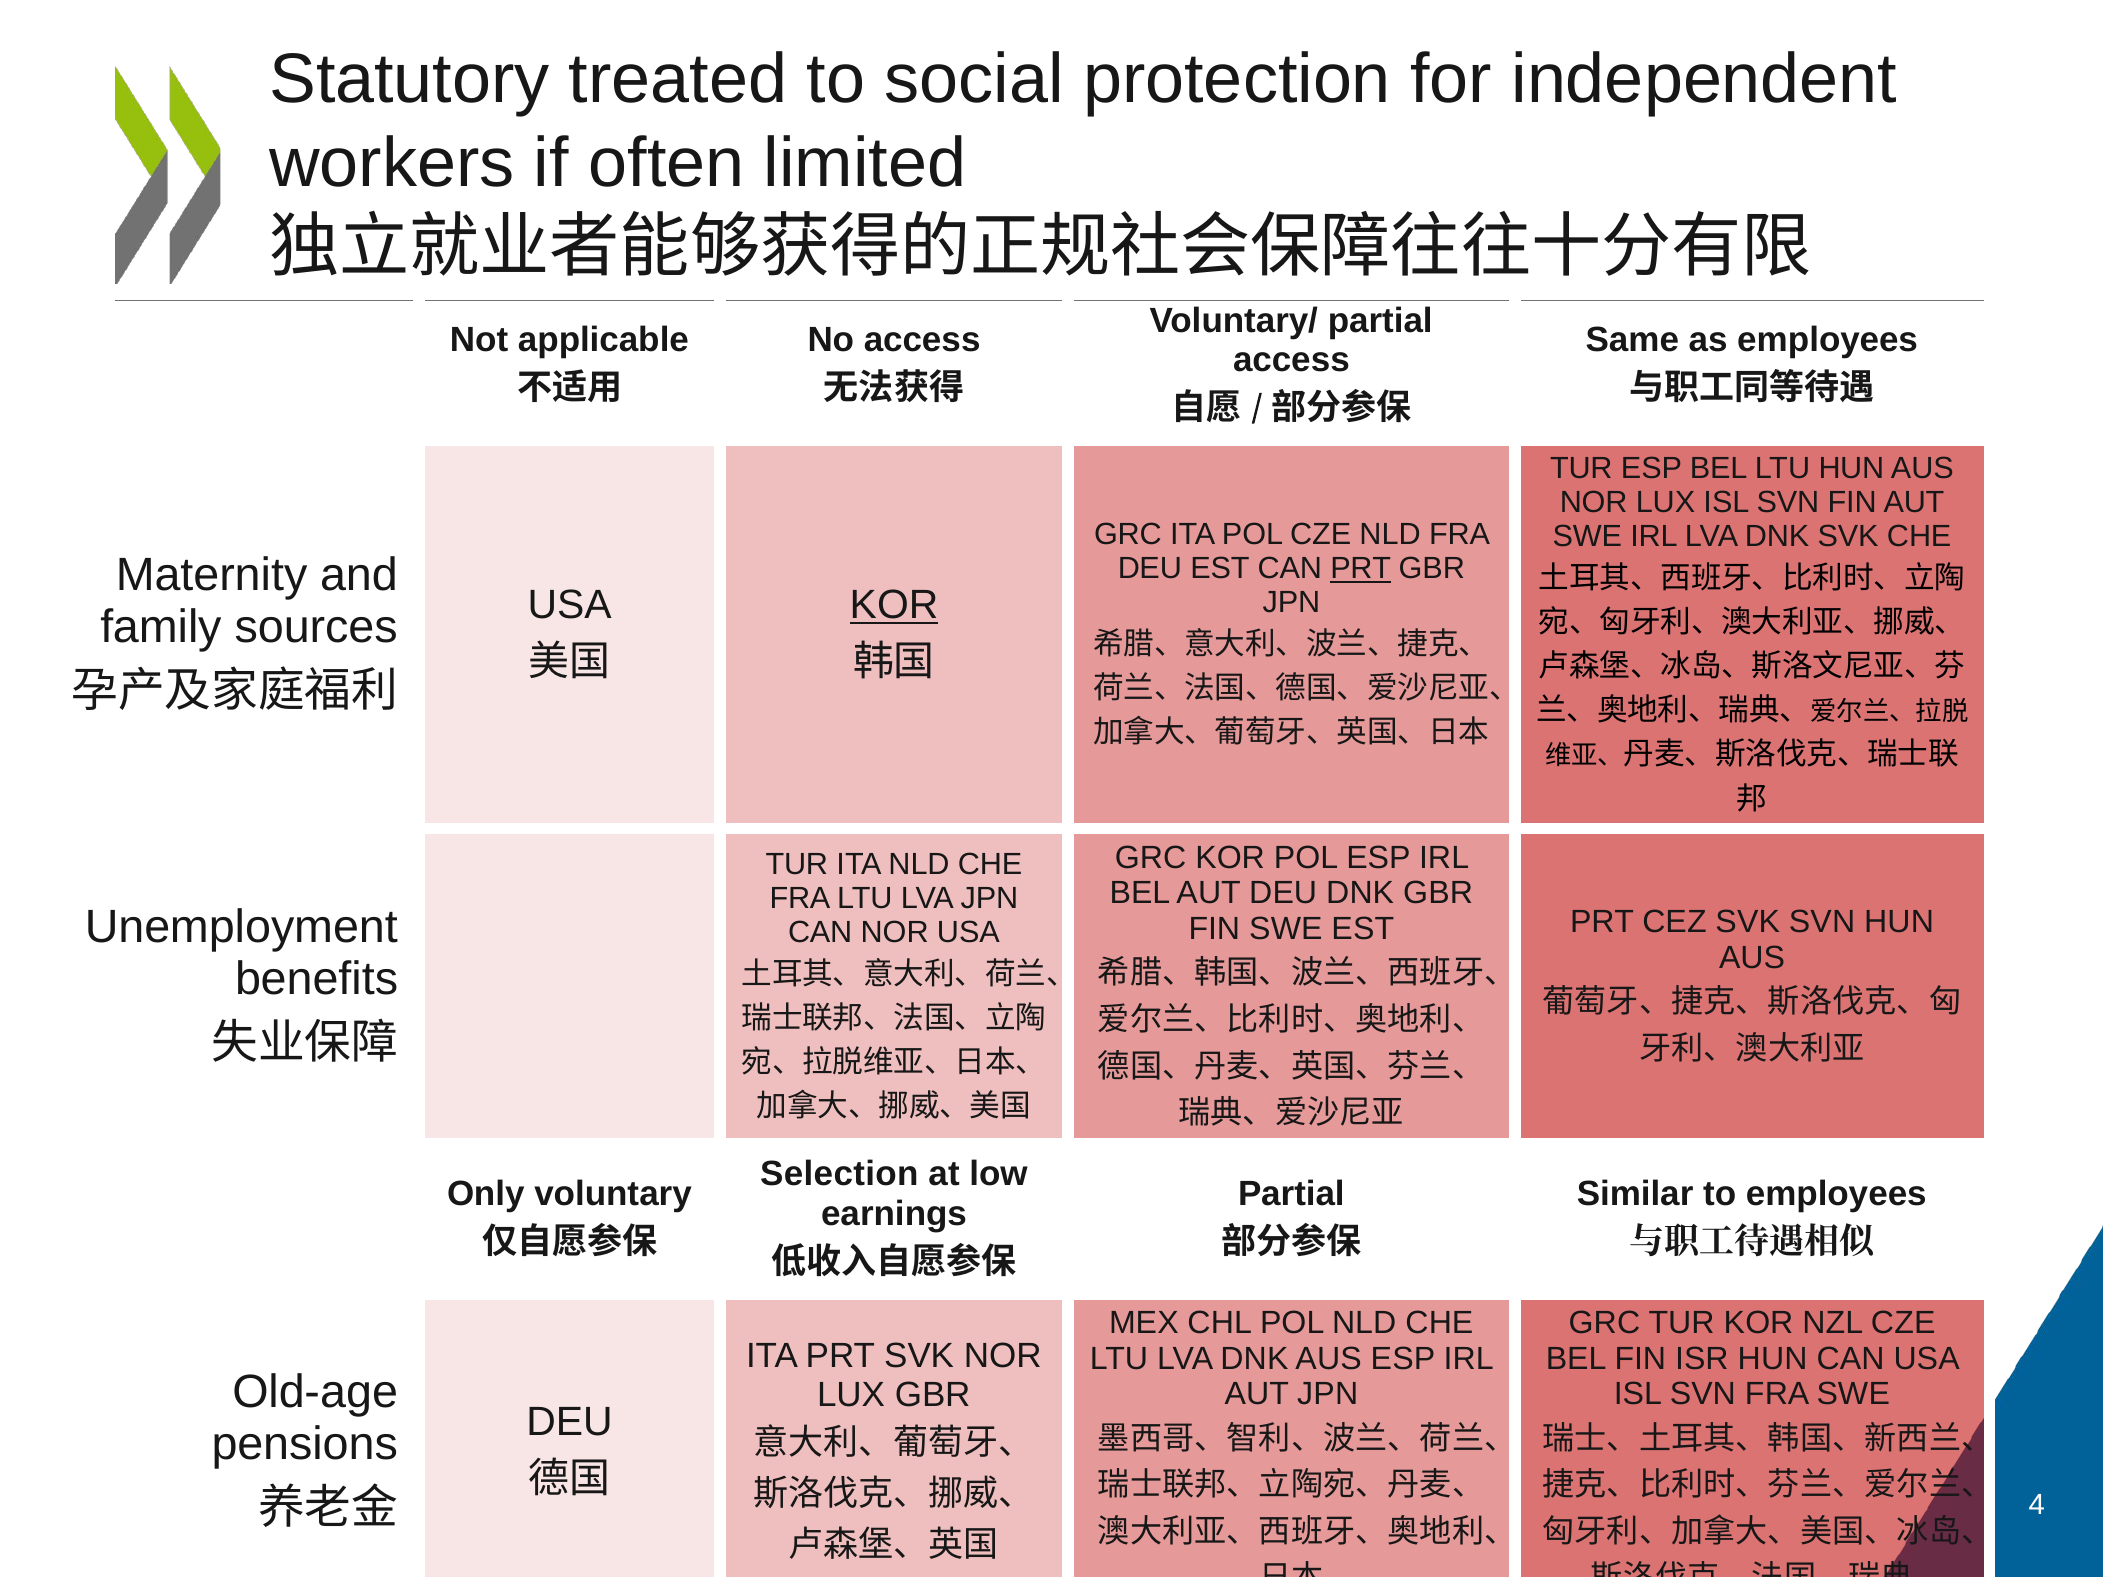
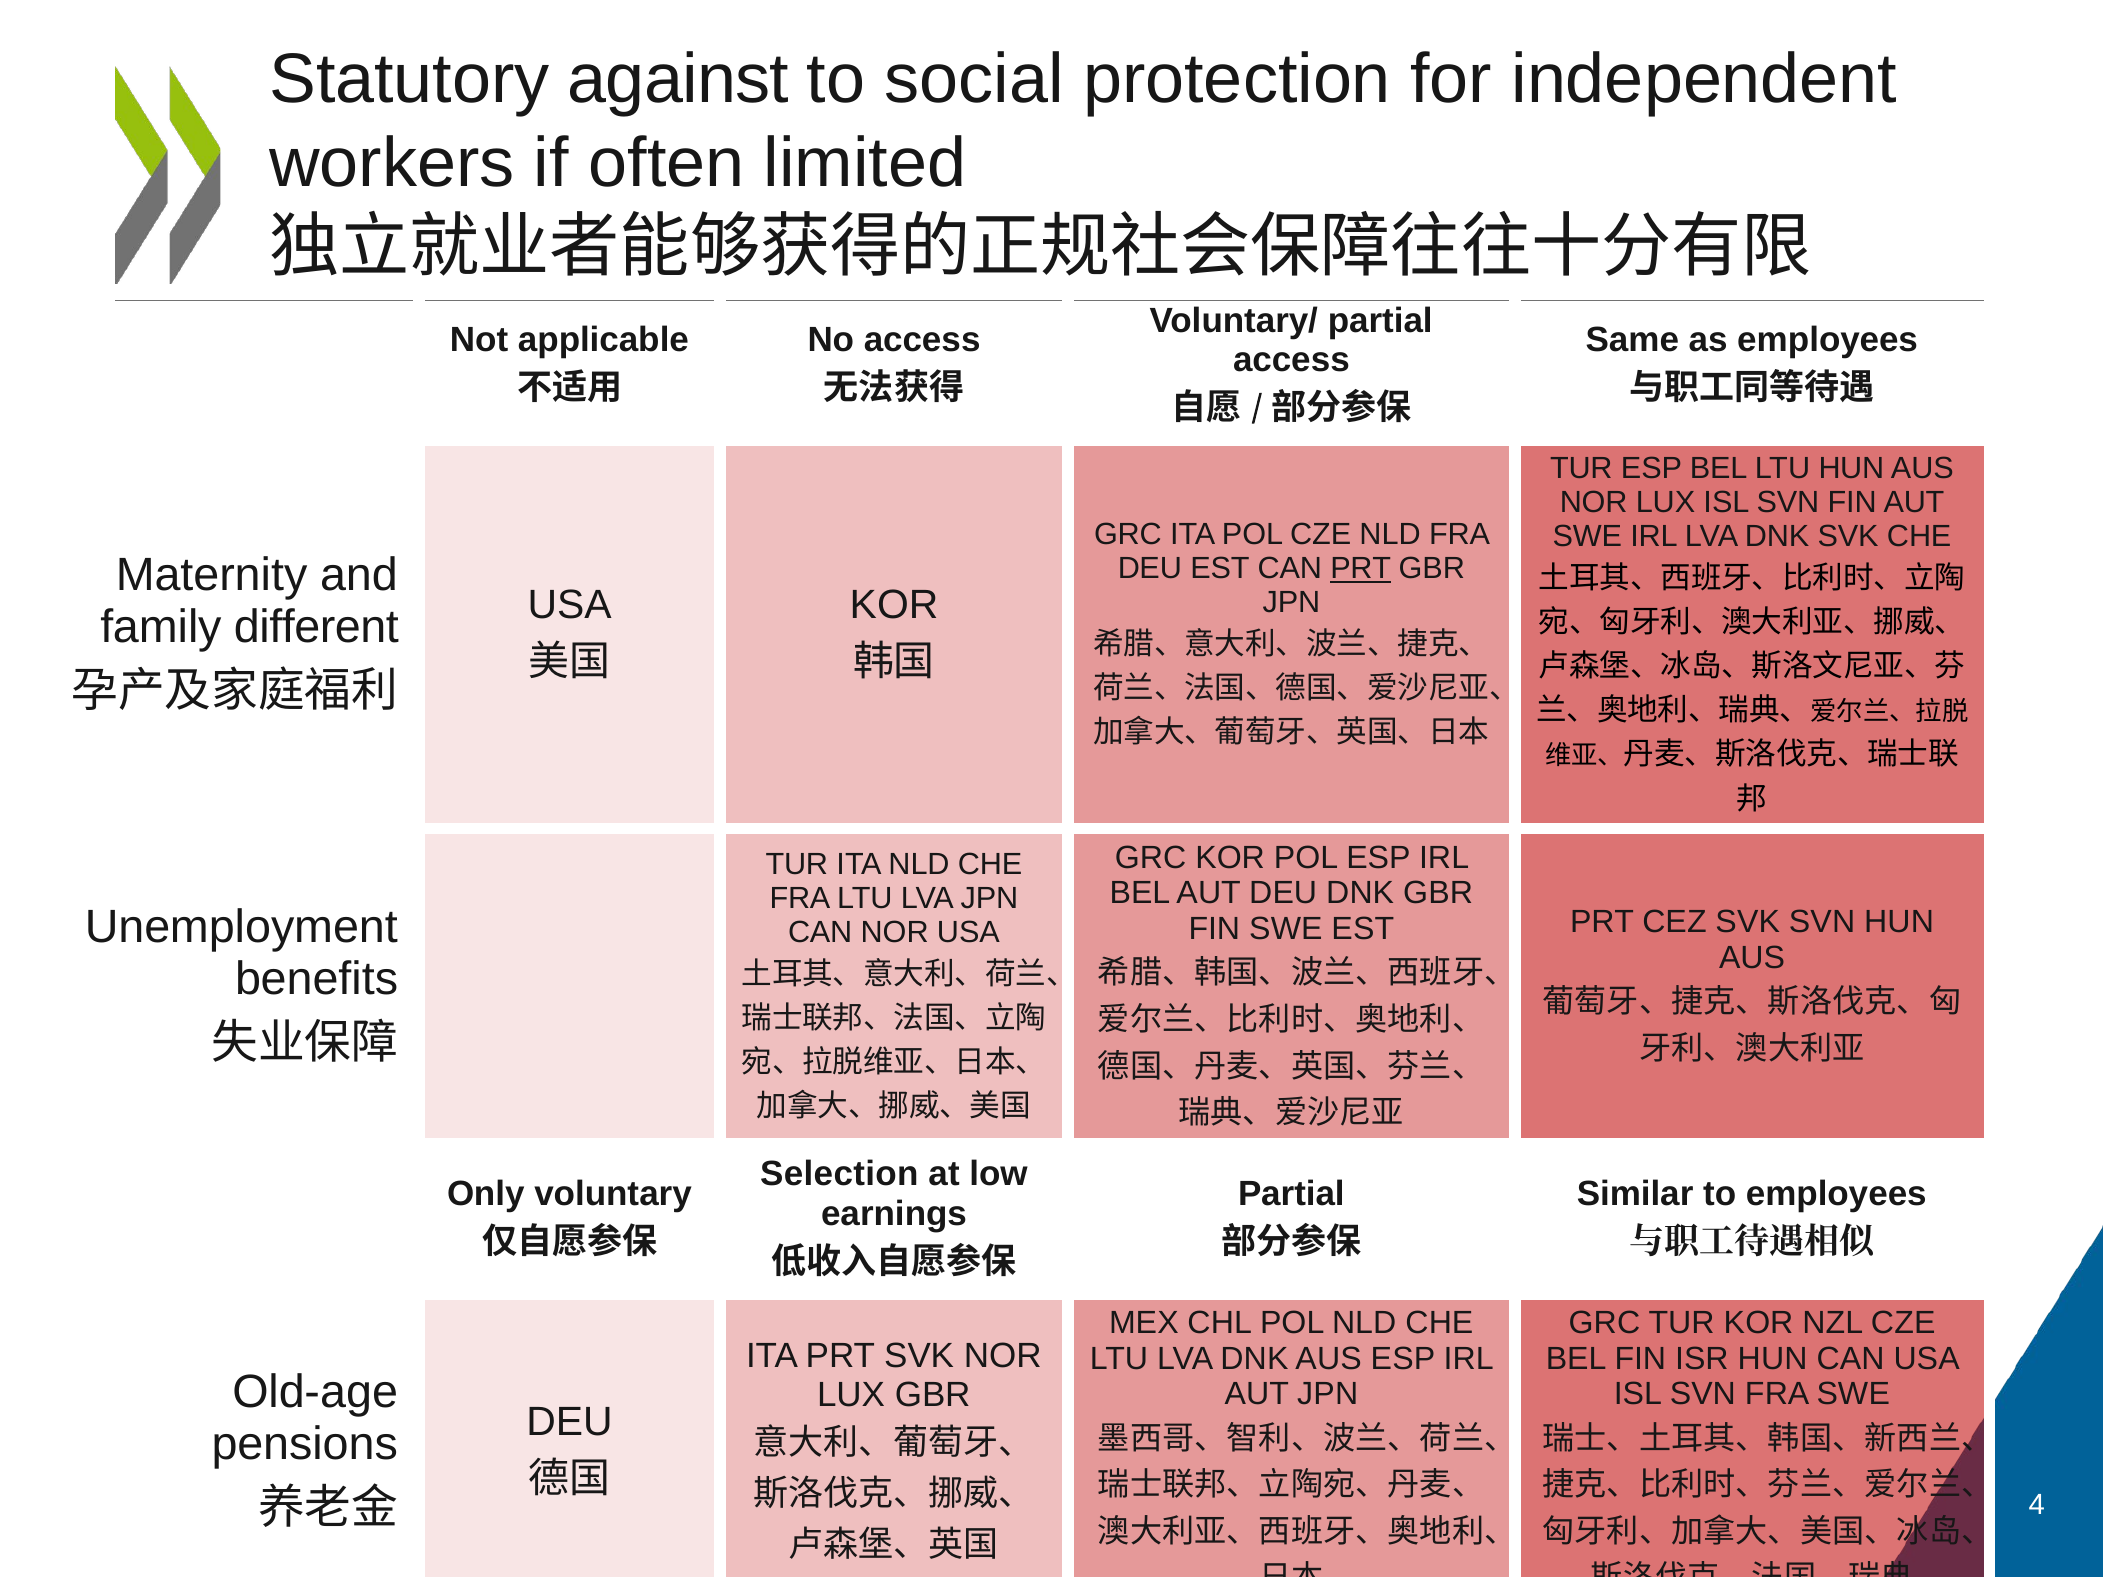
treated: treated -> against (678, 79)
KOR underline: present -> none (894, 605)
sources: sources -> different (316, 627)
